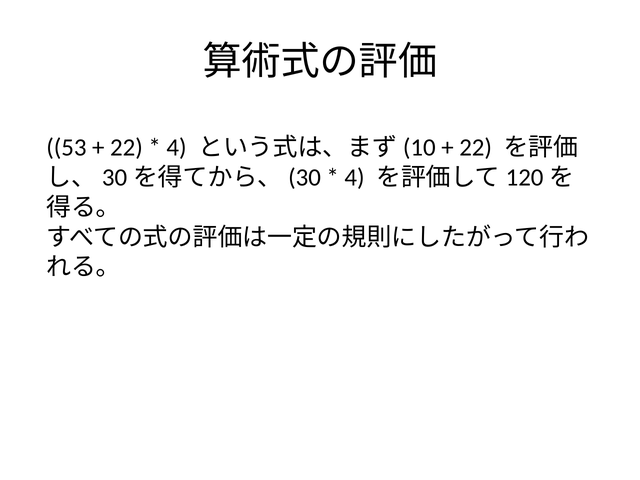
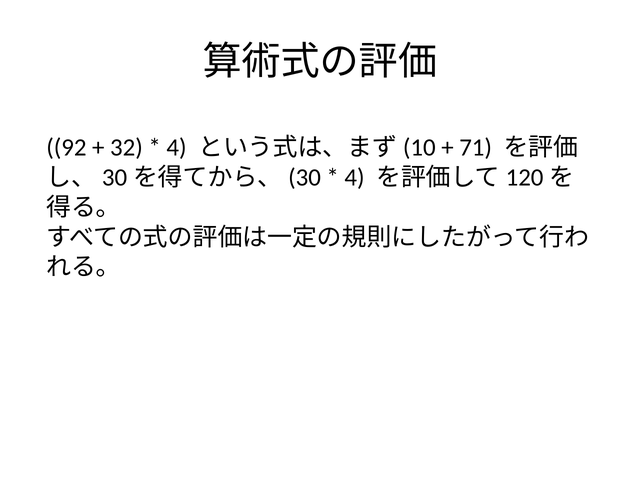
53: 53 -> 92 (66, 148)
22: 22 -> 32 (126, 148)
22: 22 -> 71 (476, 148)
